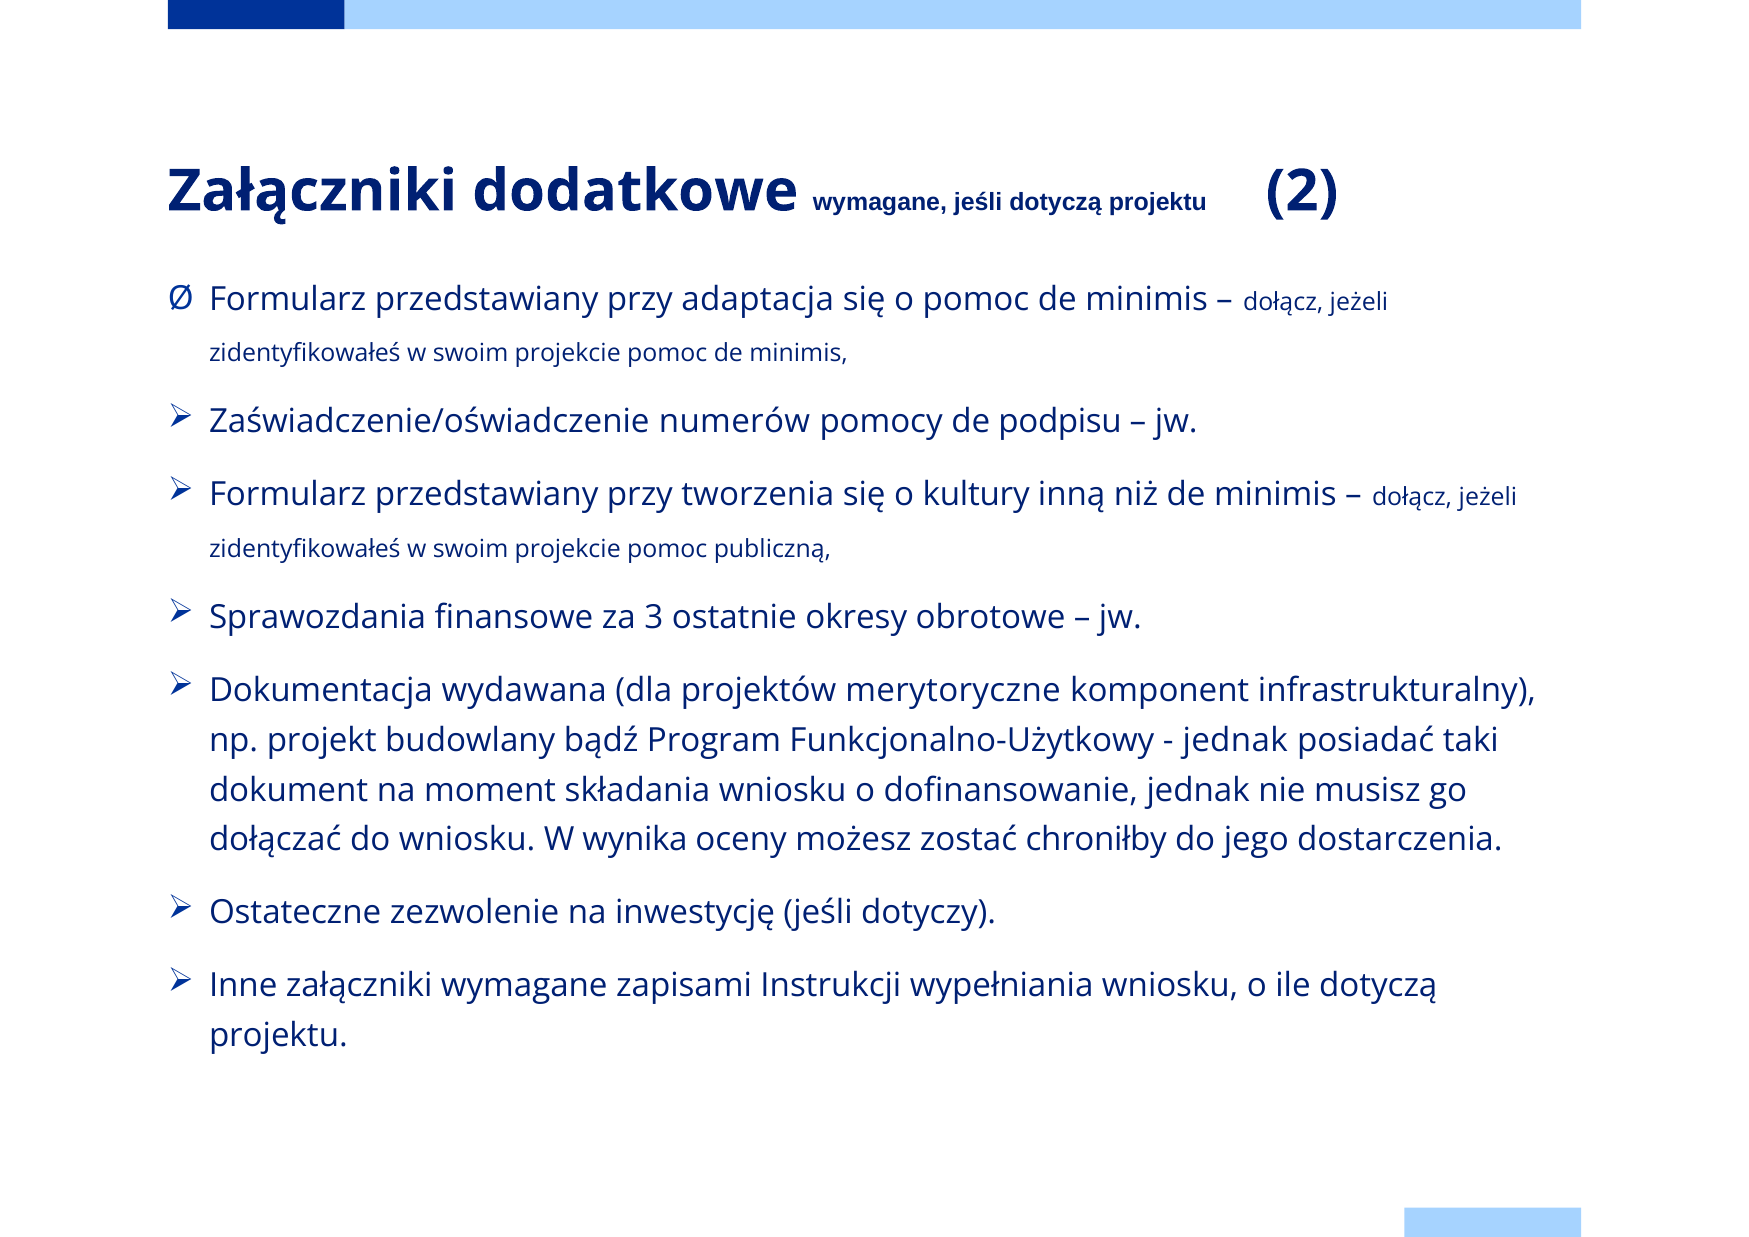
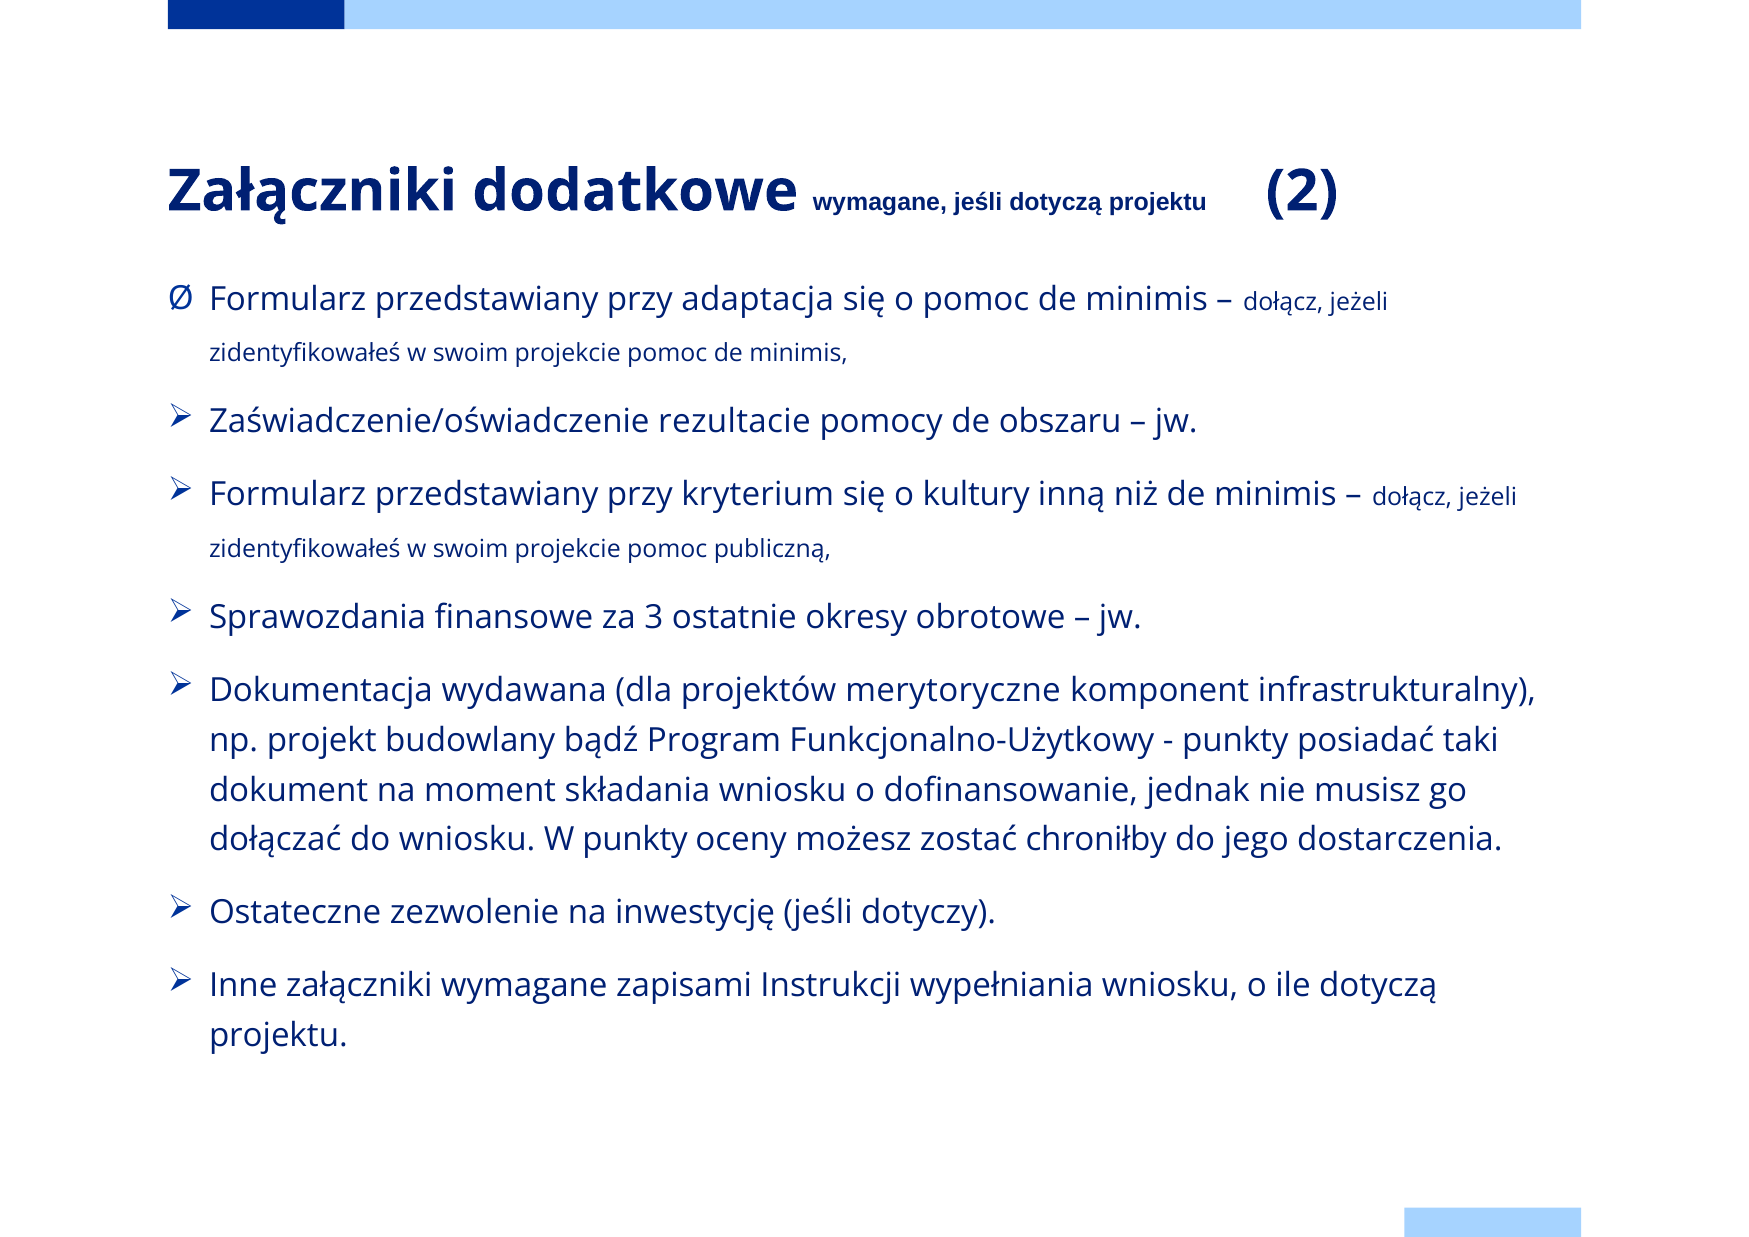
numerów: numerów -> rezultacie (734, 422)
podpisu: podpisu -> obszaru (1060, 422)
tworzenia: tworzenia -> kryterium (758, 495)
jednak: jednak -> punkty (1235, 740)
W wynika: wynika -> punkty (635, 840)
